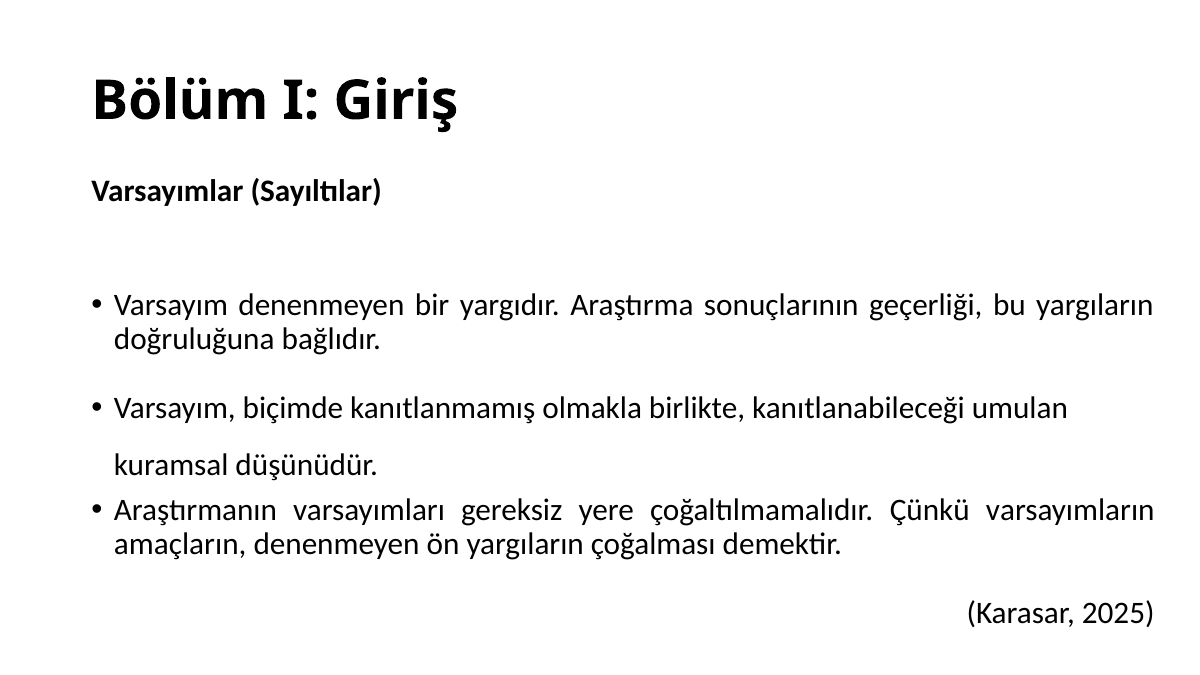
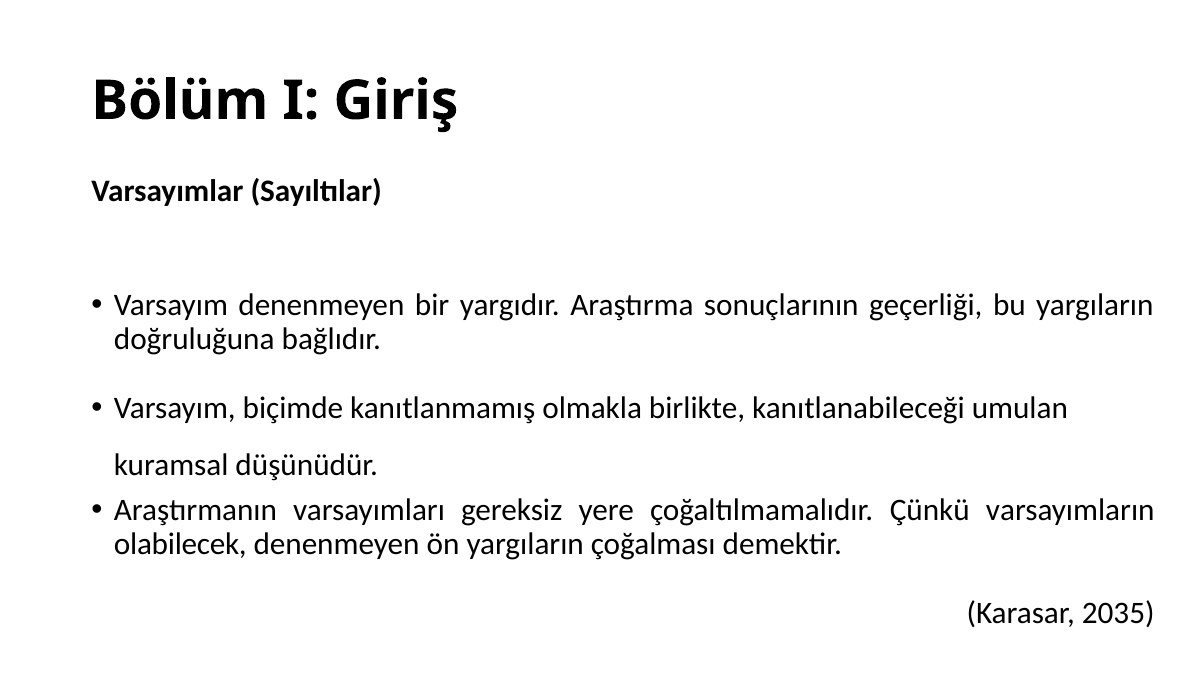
amaçların: amaçların -> olabilecek (180, 544)
2025: 2025 -> 2035 (1118, 613)
